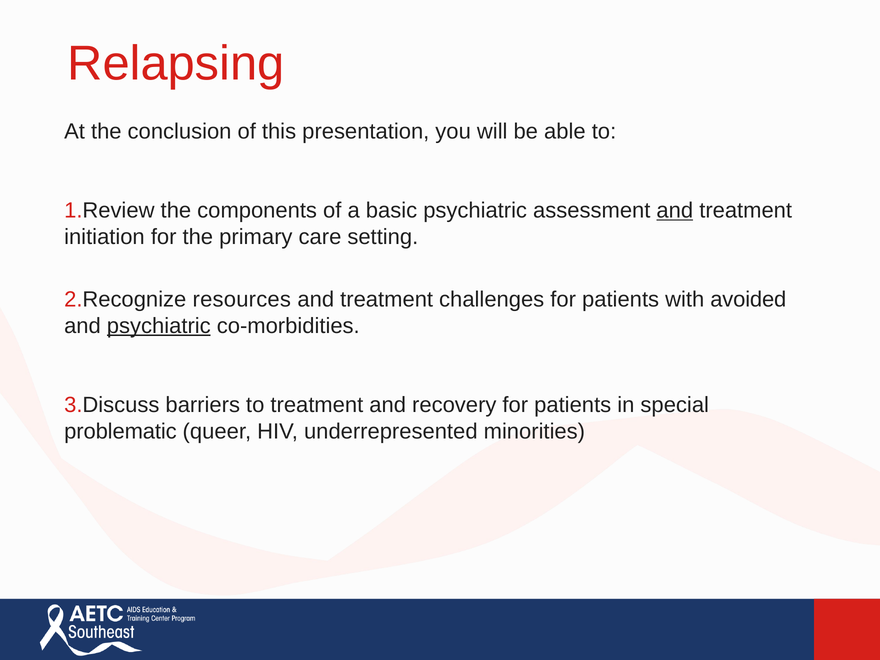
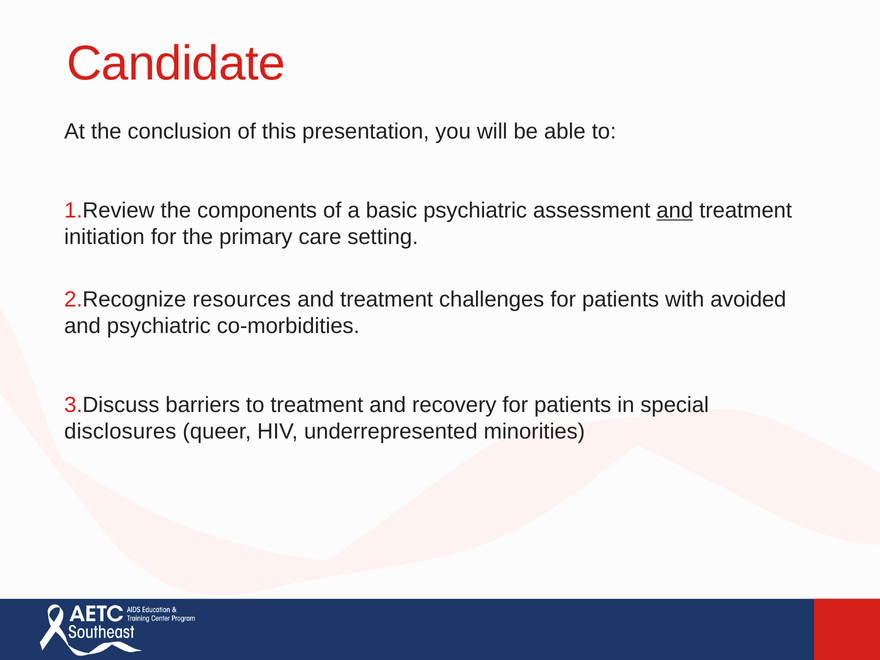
Relapsing: Relapsing -> Candidate (176, 64)
psychiatric underline: present -> none (159, 326)
problematic: problematic -> disclosures (120, 431)
